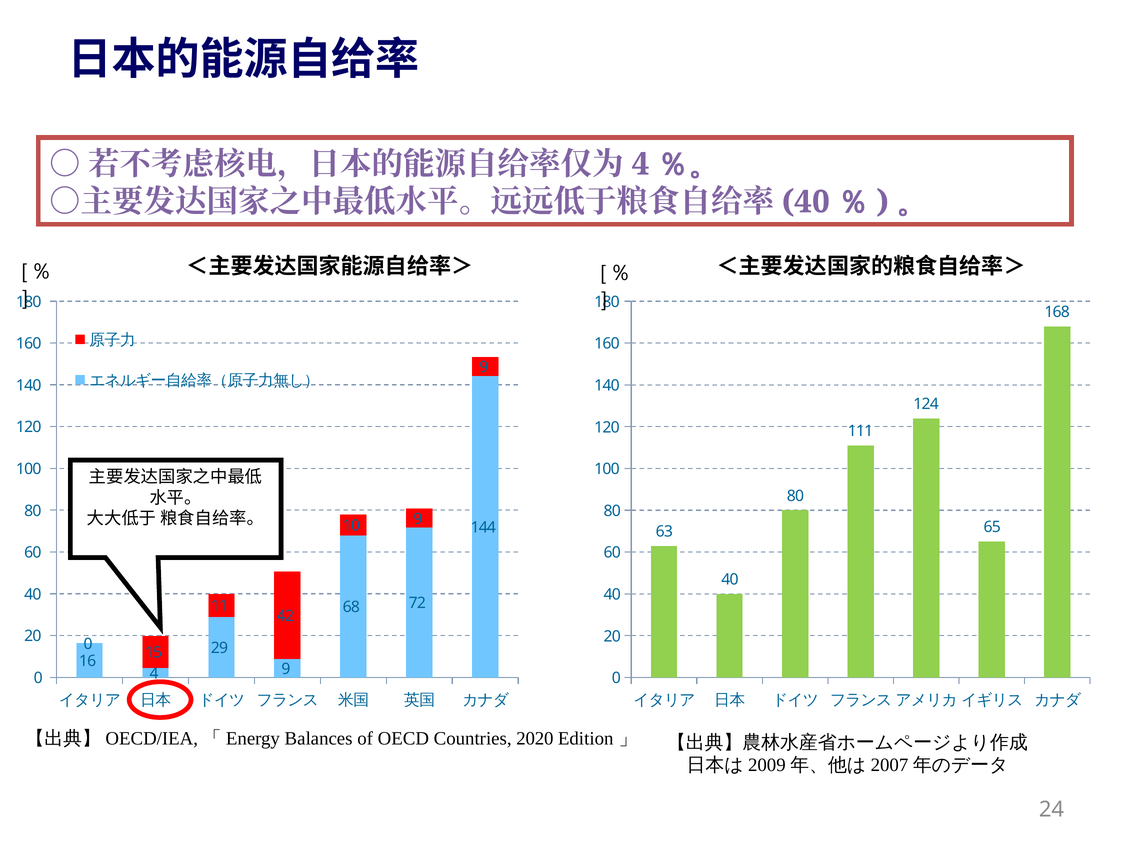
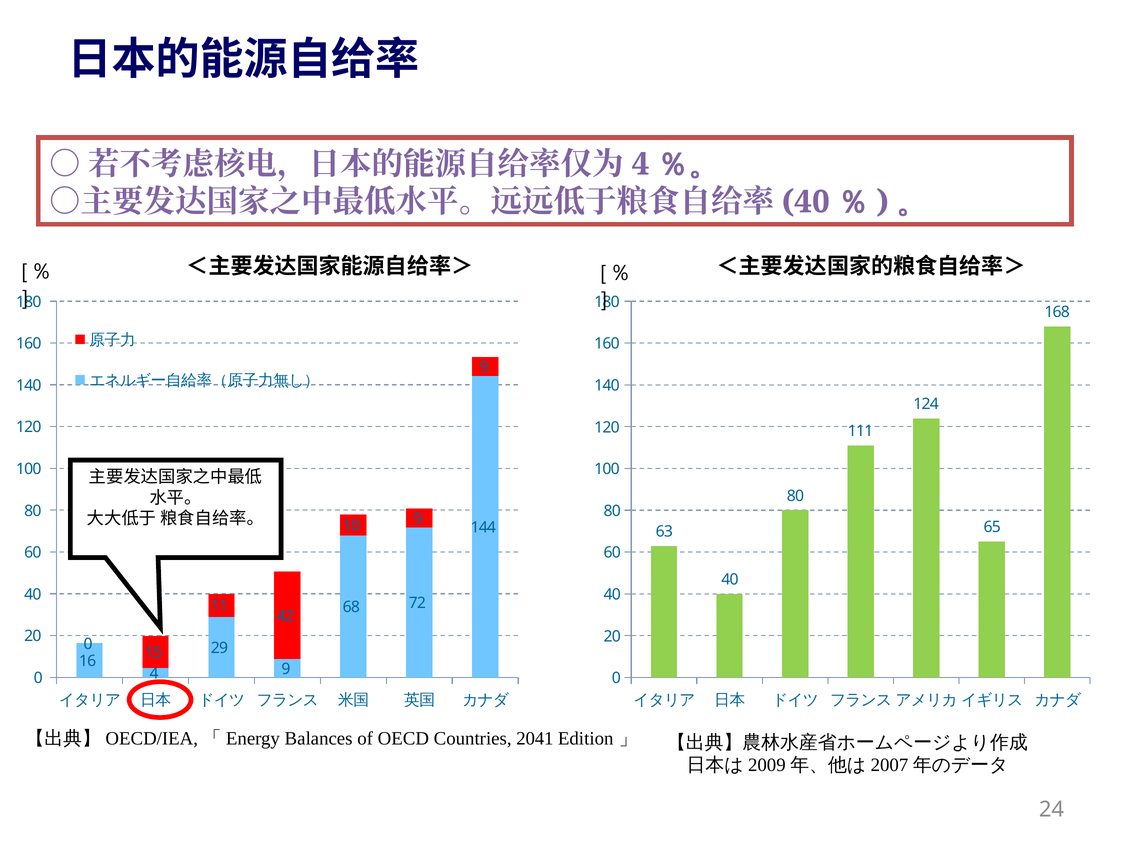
2020: 2020 -> 2041 (535, 739)
